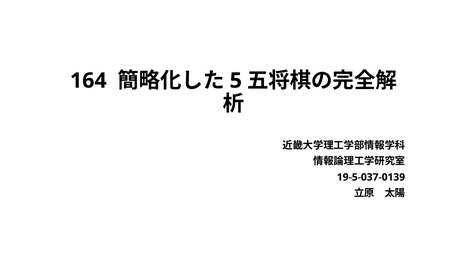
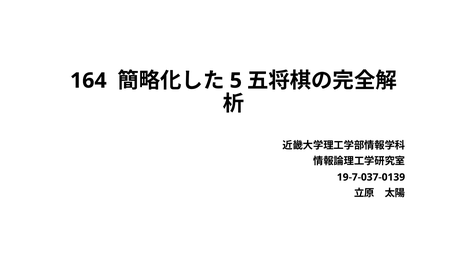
19-5-037-0139: 19-5-037-0139 -> 19-7-037-0139 (371, 177)
